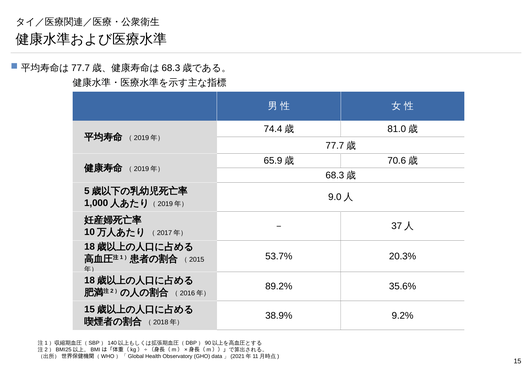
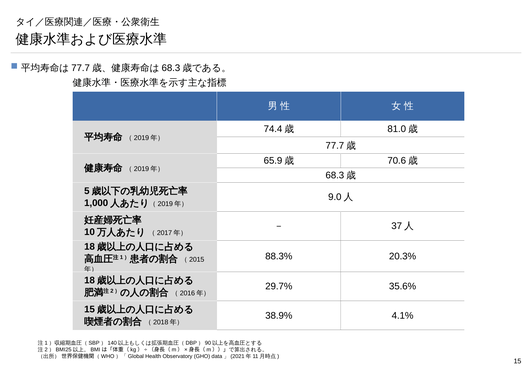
53.7%: 53.7% -> 88.3% (279, 256)
89.2%: 89.2% -> 29.7% (279, 286)
9.2%: 9.2% -> 4.1% (403, 315)
